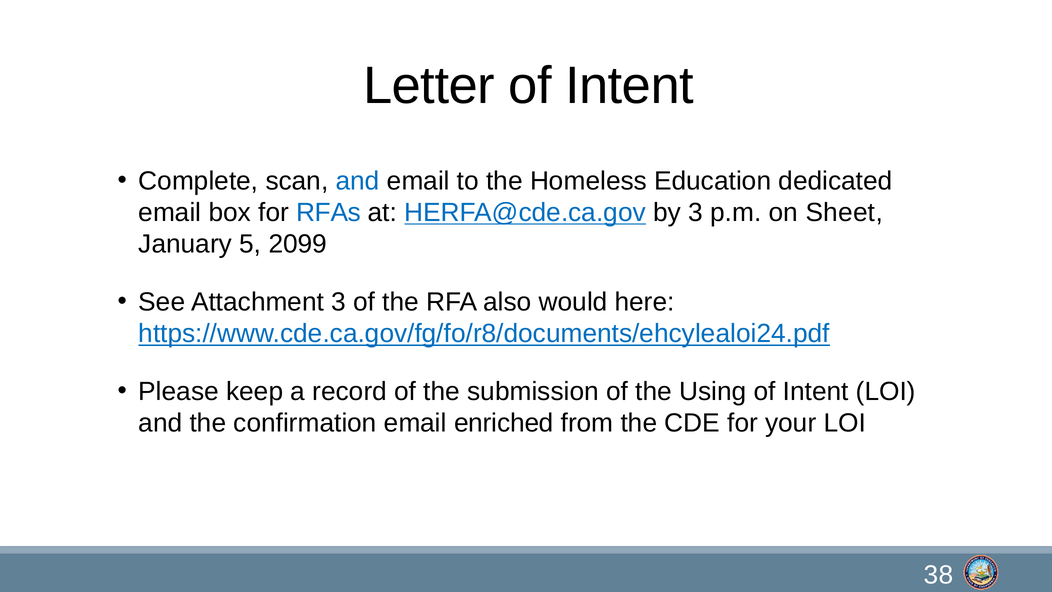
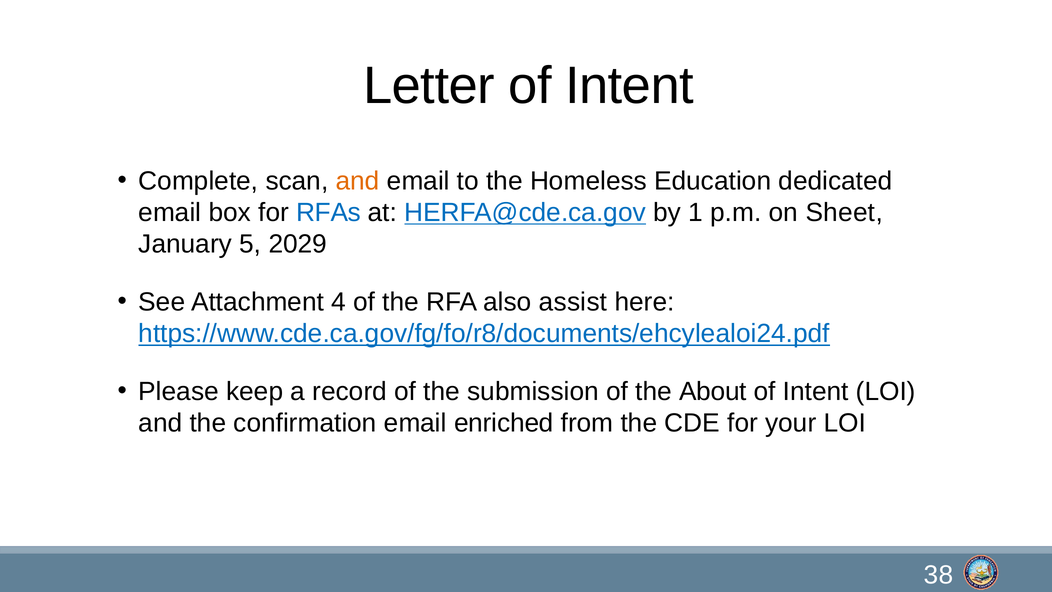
and colour: blue -> orange (358, 181)
by 3: 3 -> 1 (696, 212)
2099: 2099 -> 2029 (298, 244)
Attachment 3: 3 -> 4 (339, 302)
would: would -> assist (573, 302)
Using: Using -> About (713, 391)
